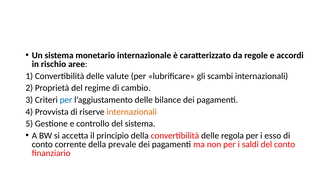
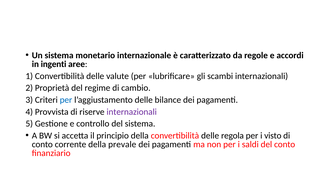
rischio: rischio -> ingenti (54, 64)
internazionali colour: orange -> purple (132, 112)
esso: esso -> visto (273, 136)
